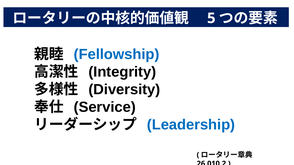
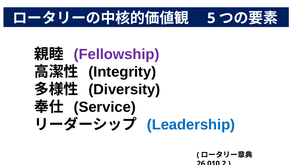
Fellowship colour: blue -> purple (117, 54)
